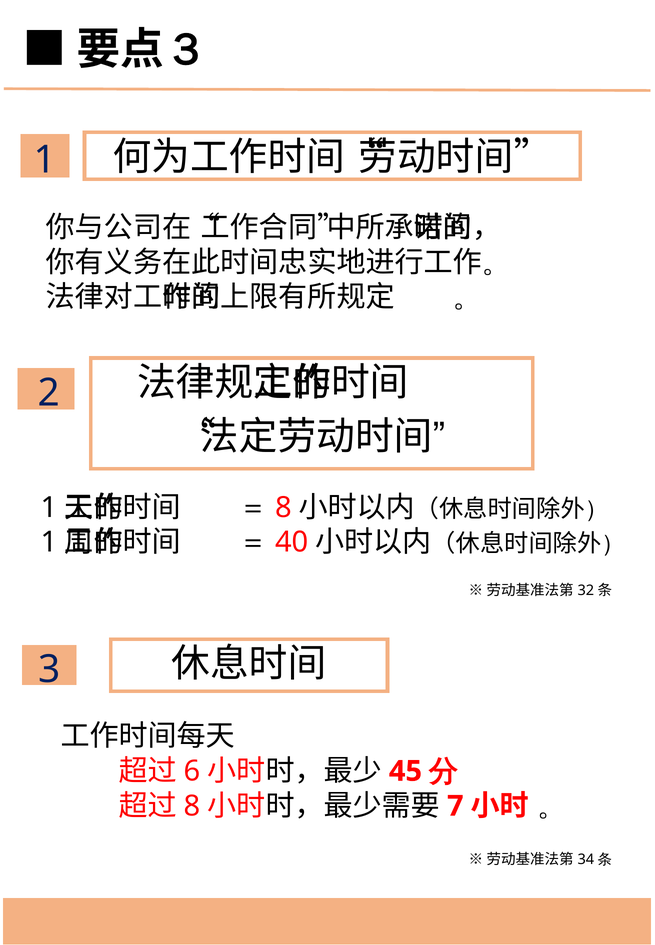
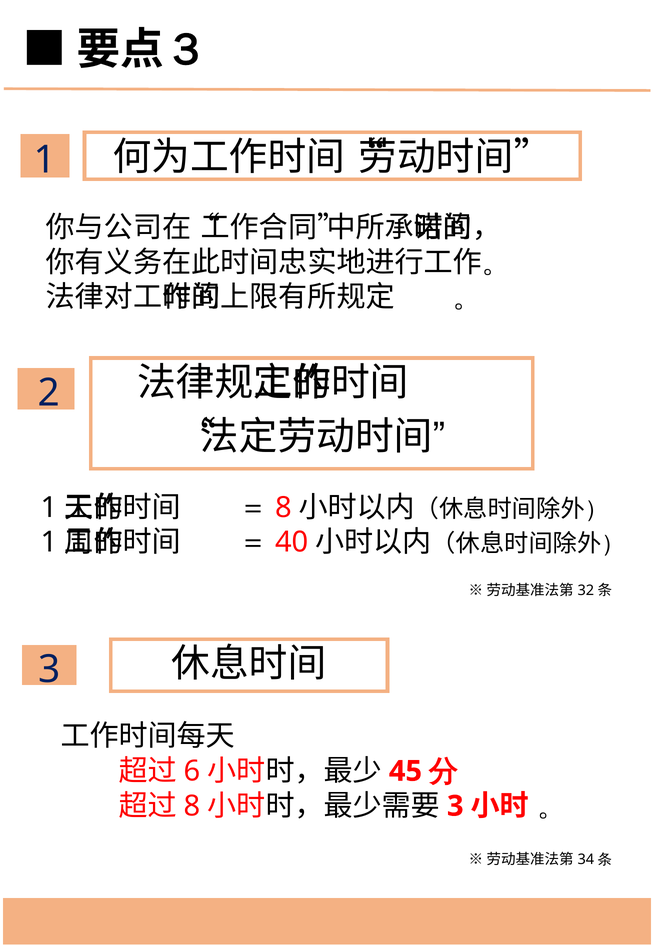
7: 7 -> 3 (455, 806)
